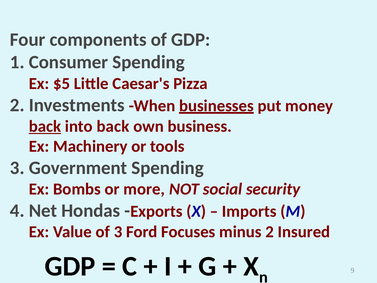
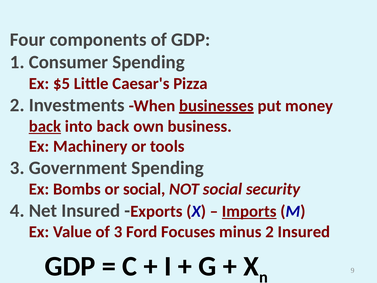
or more: more -> social (144, 189)
Hondas: Hondas -> Insured (91, 211)
Imports underline: none -> present (249, 211)
